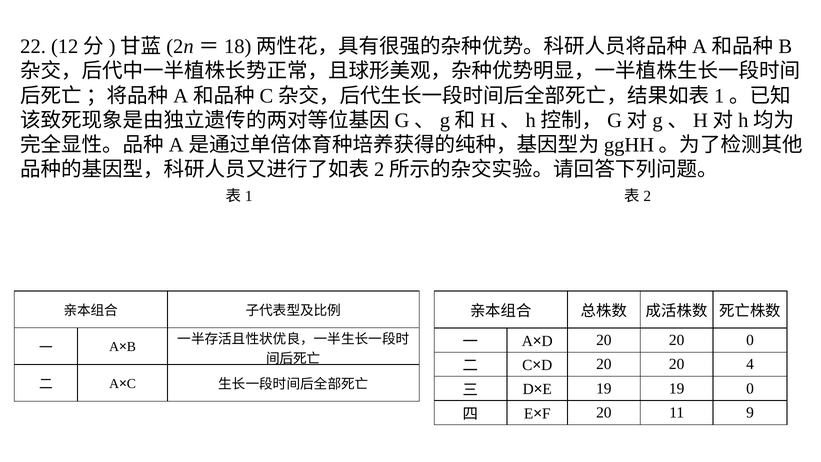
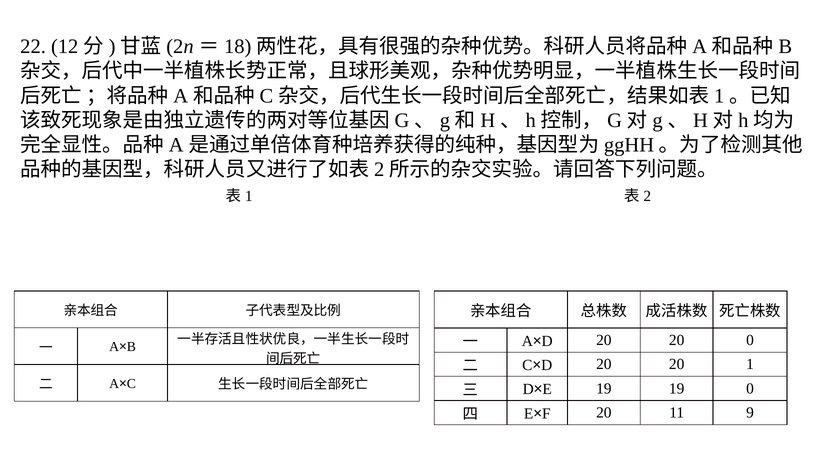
4: 4 -> 1 (750, 364)
